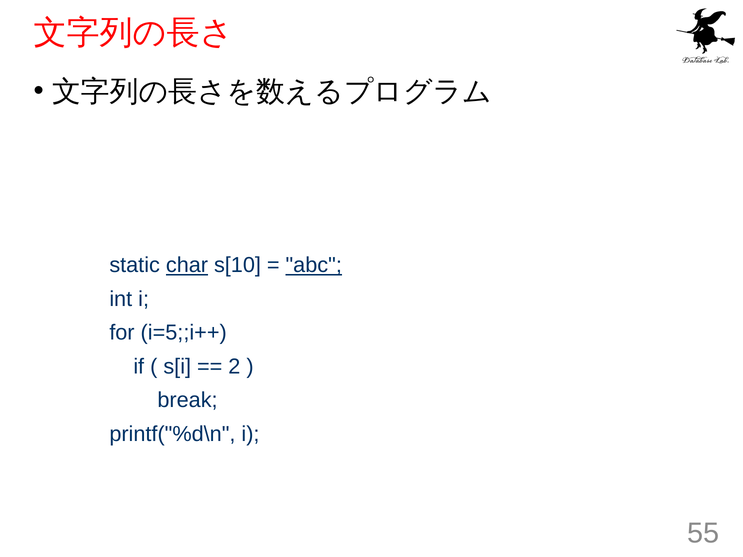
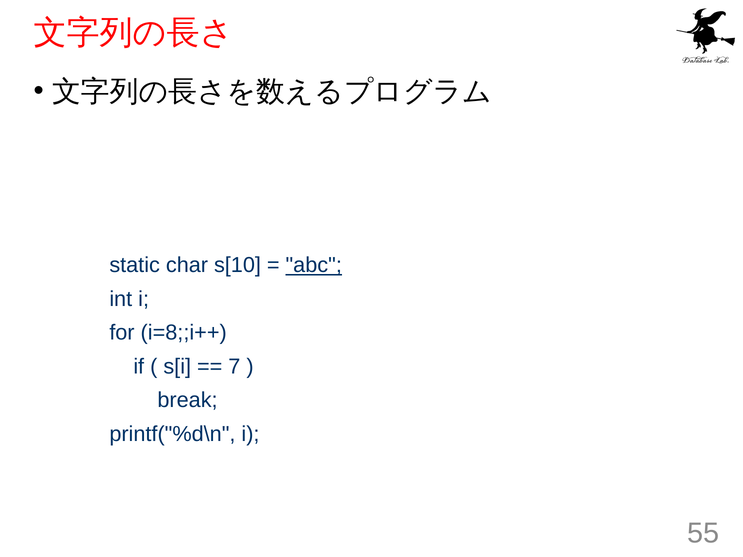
char underline: present -> none (187, 265)
i=5;;i++: i=5;;i++ -> i=8;;i++ (184, 333)
2: 2 -> 7 (234, 367)
